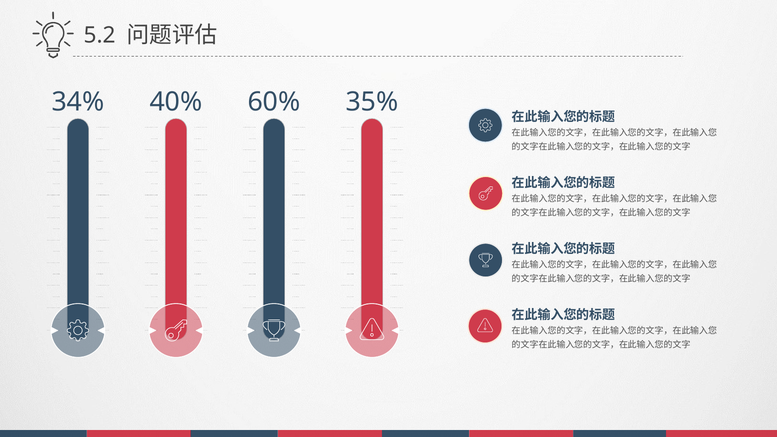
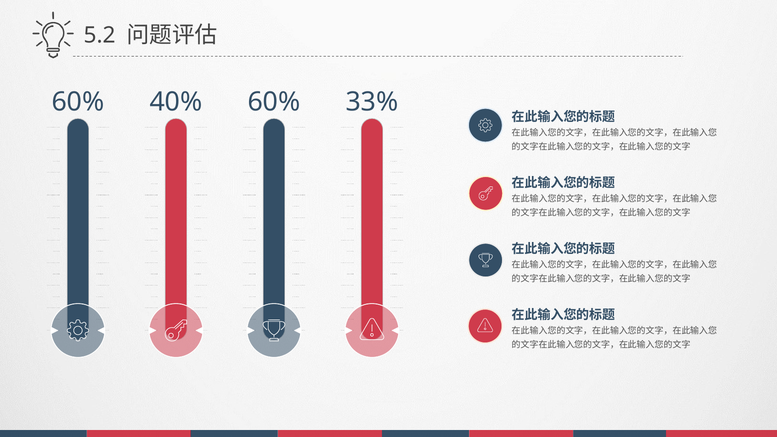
34%: 34% -> 60% (78, 102)
35%: 35% -> 33% (372, 102)
